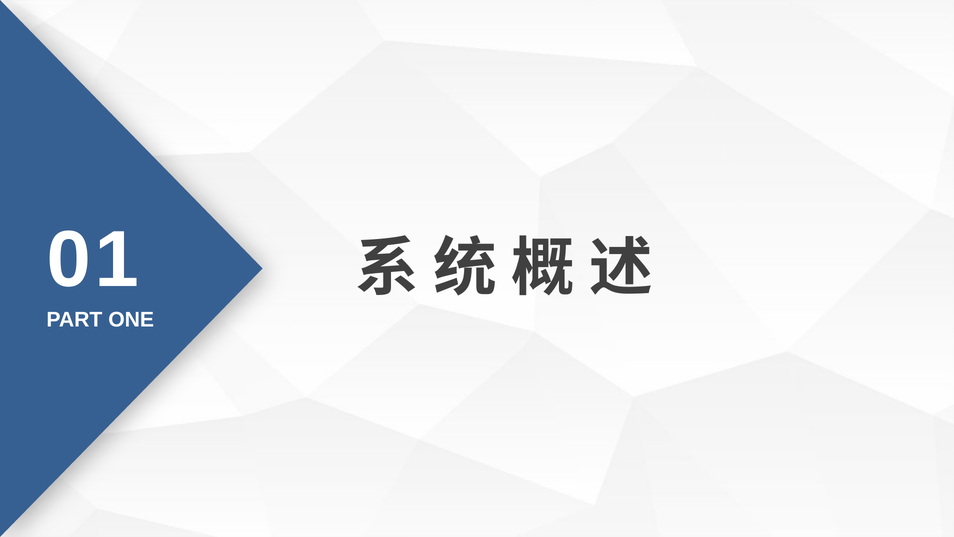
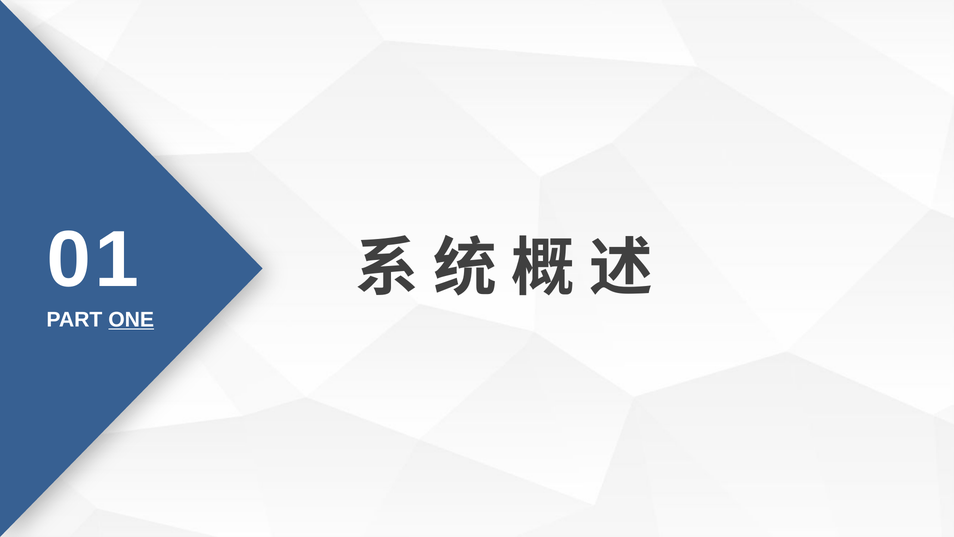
ONE underline: none -> present (131, 320)
